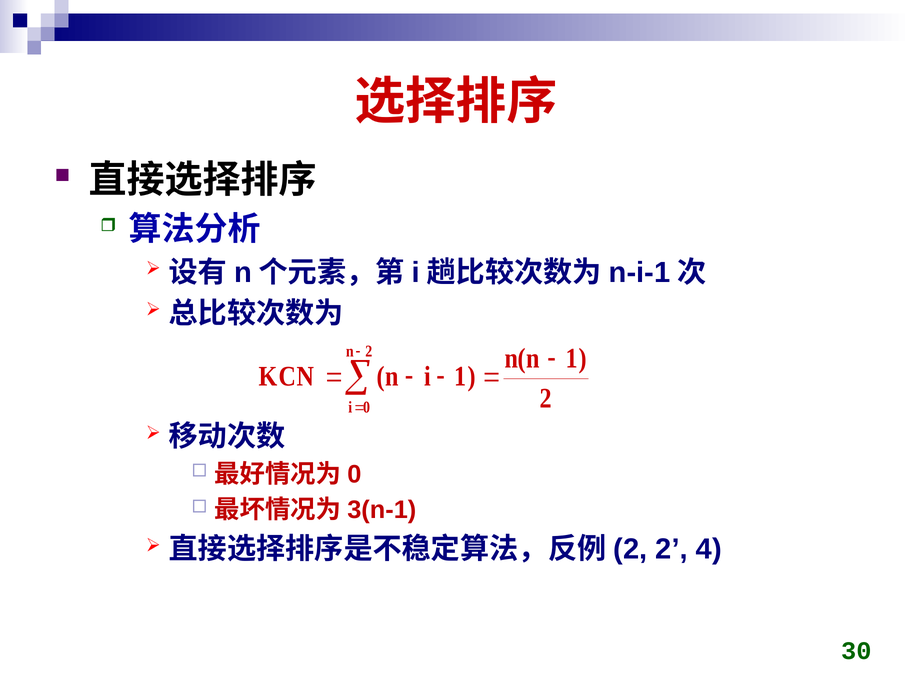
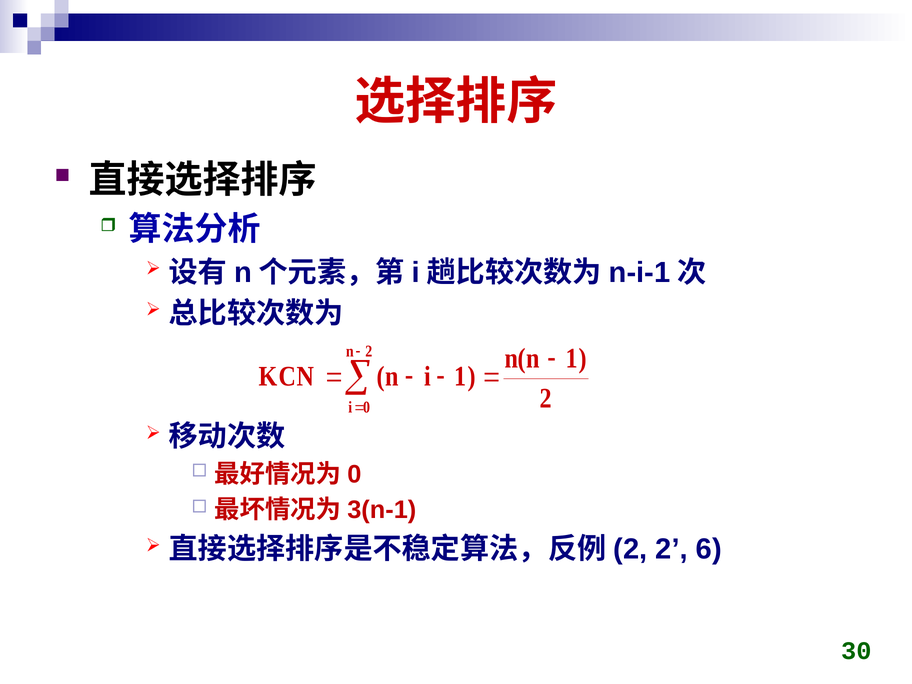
4: 4 -> 6 (709, 549)
